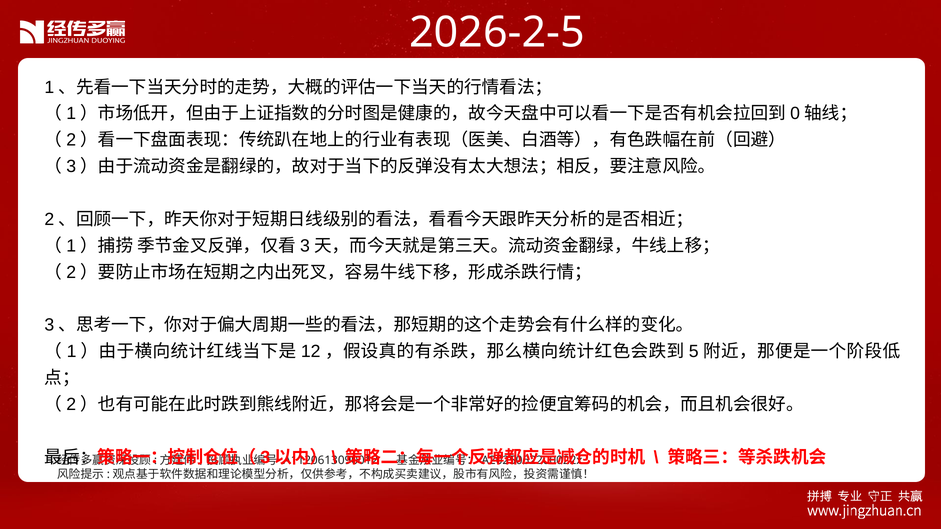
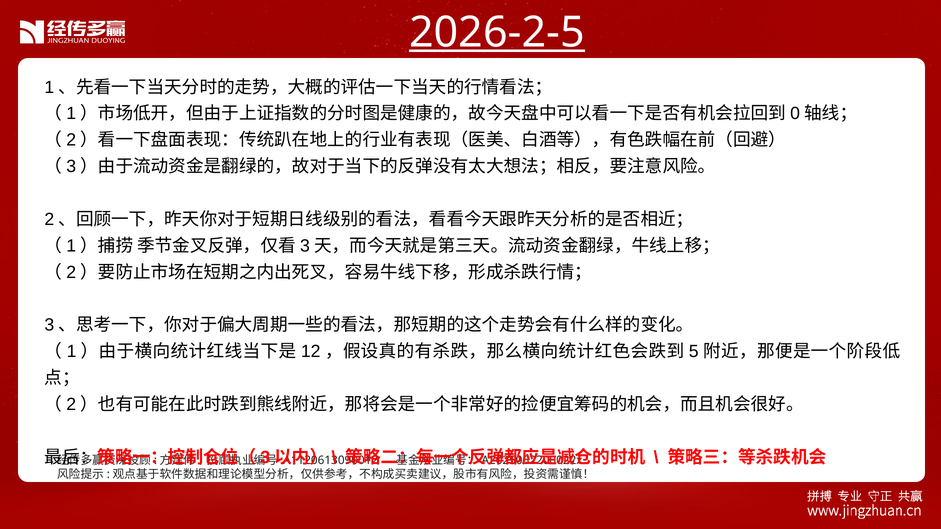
2026-2-5 underline: none -> present (497, 32)
